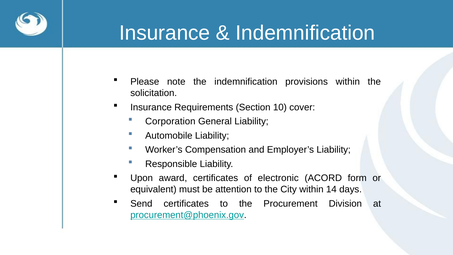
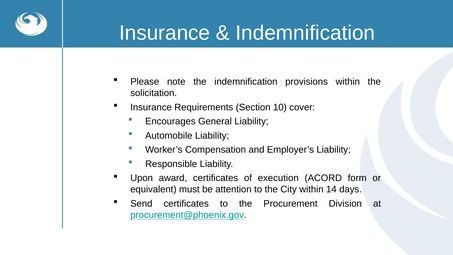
Corporation: Corporation -> Encourages (170, 121)
electronic: electronic -> execution (278, 178)
